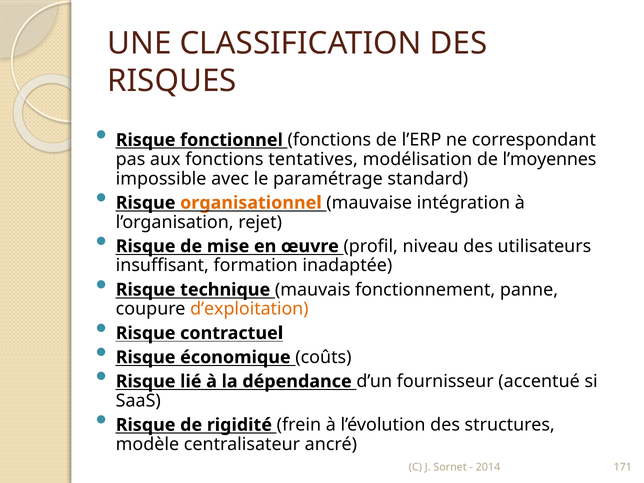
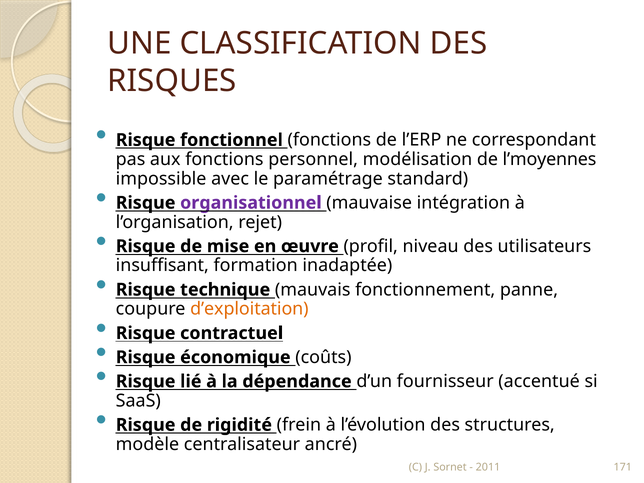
tentatives: tentatives -> personnel (313, 159)
organisationnel colour: orange -> purple (251, 203)
2014: 2014 -> 2011 (488, 467)
